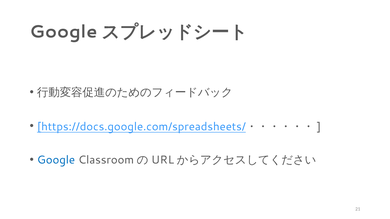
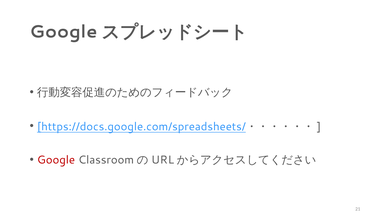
Google colour: blue -> red (56, 160)
